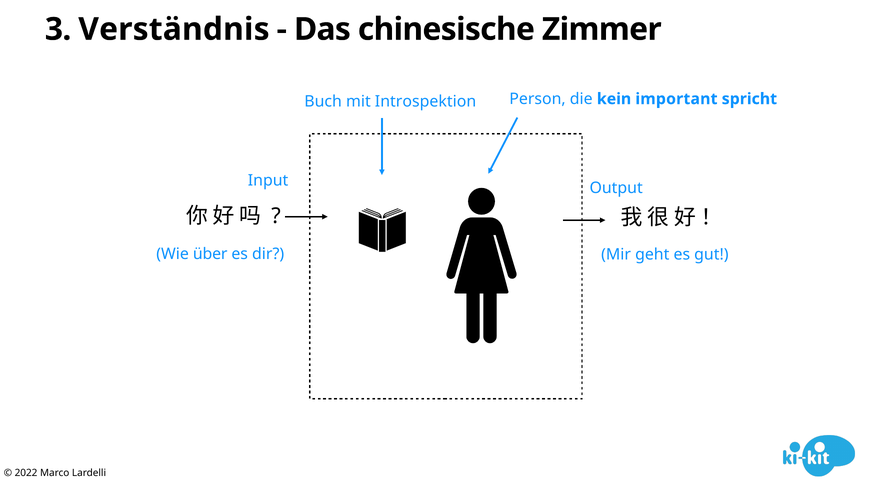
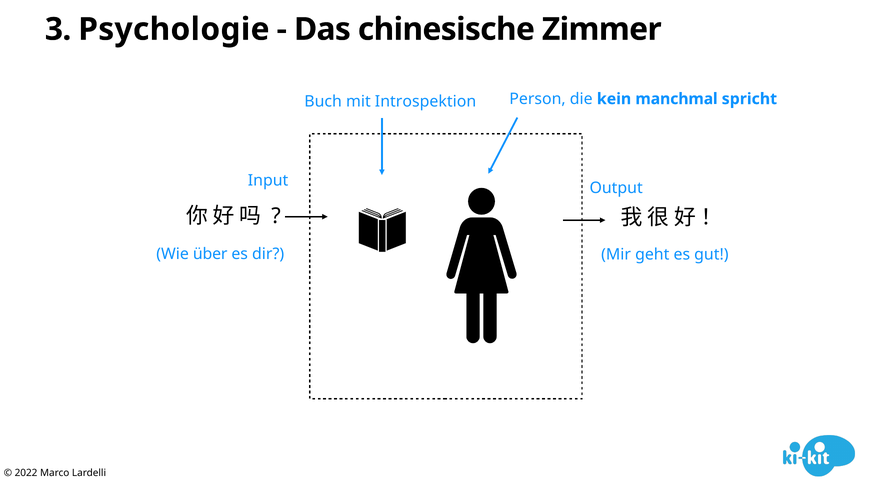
Verständnis: Verständnis -> Psychologie (174, 29)
important: important -> manchmal (677, 99)
